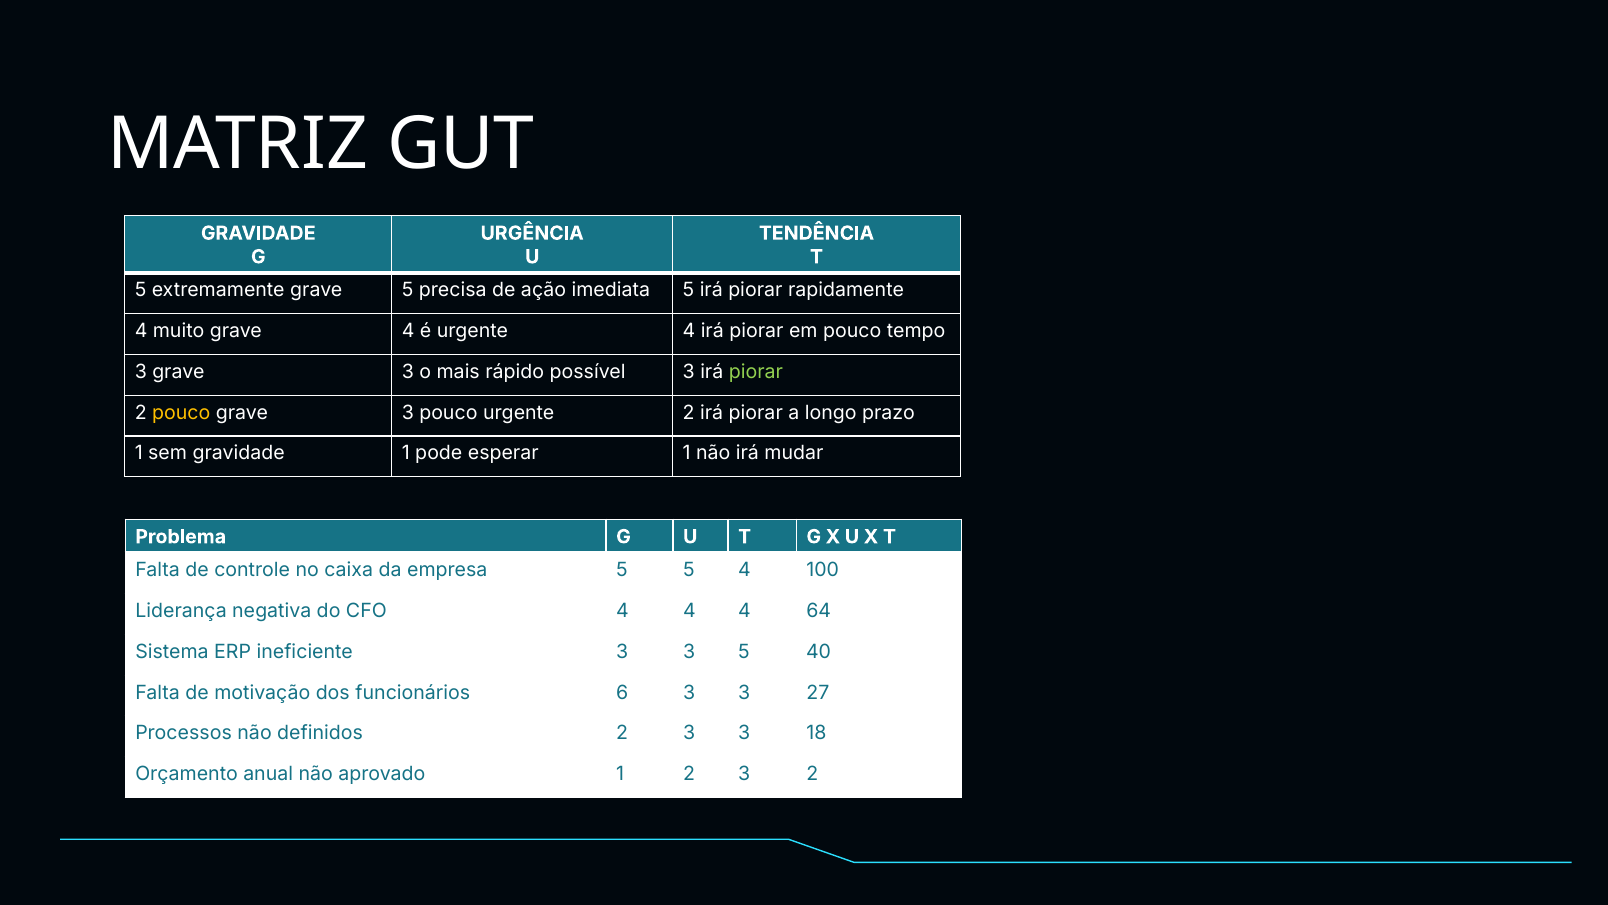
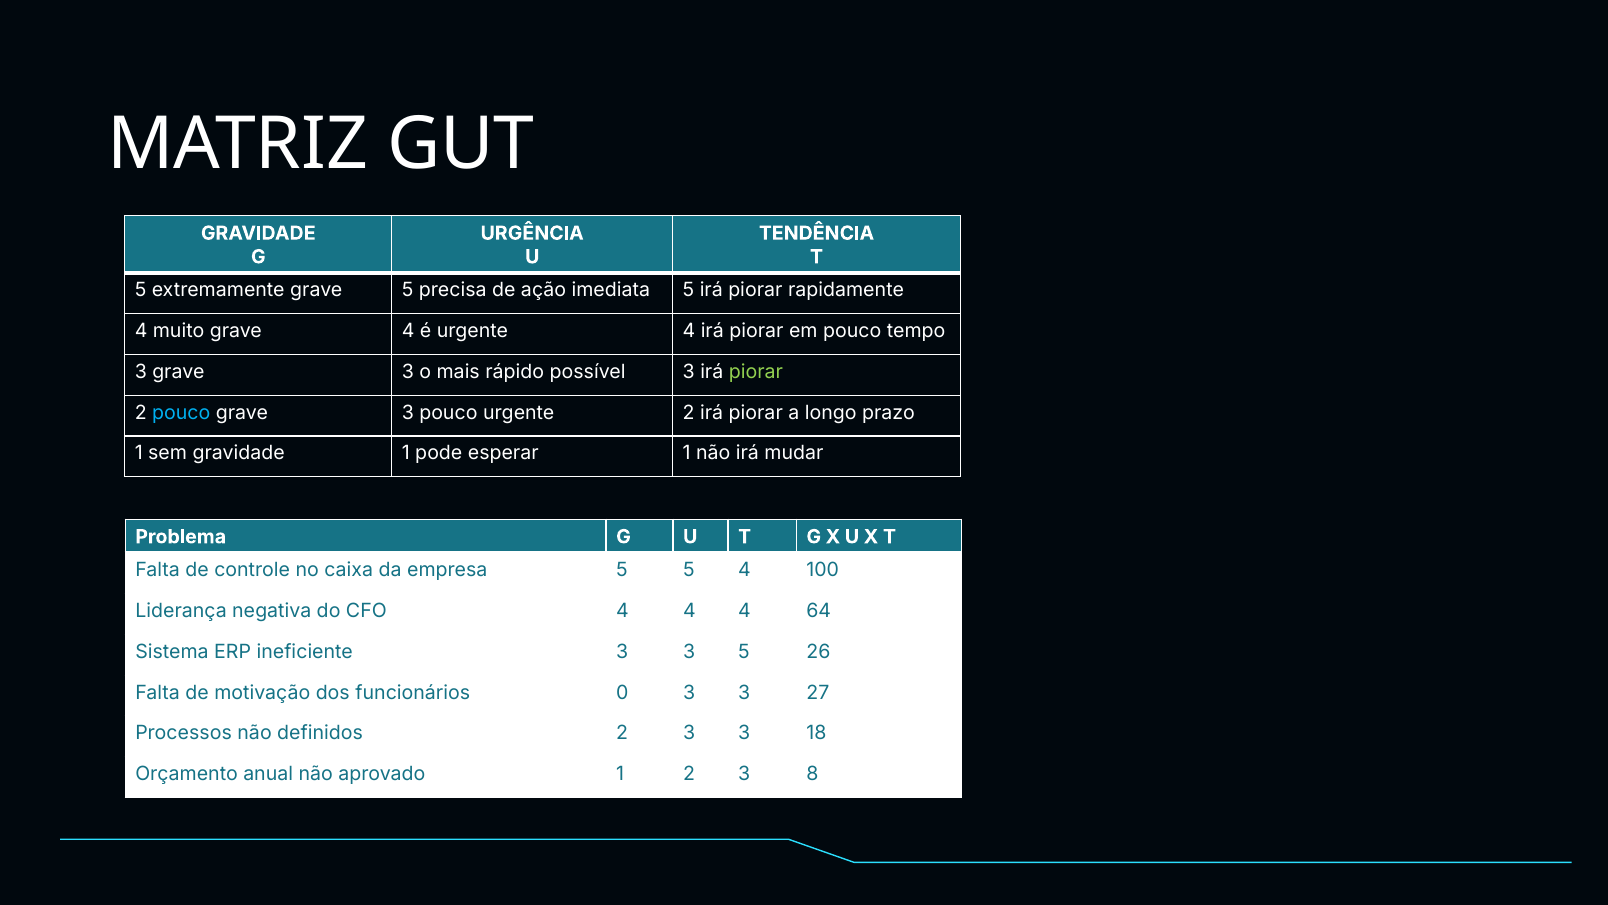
pouco colour: yellow -> light blue (181, 412)
40: 40 -> 26 (818, 652)
6: 6 -> 0 (622, 692)
3 2: 2 -> 8 (812, 774)
